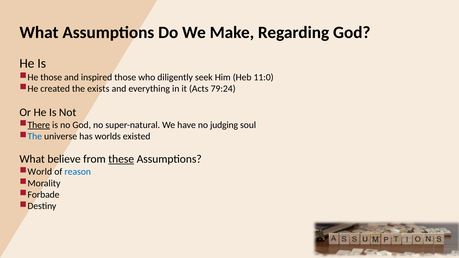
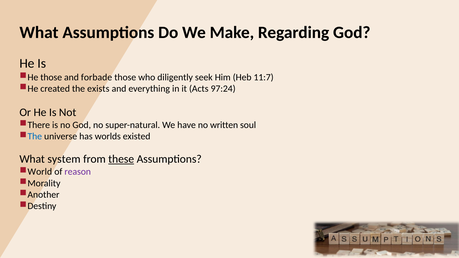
inspired: inspired -> forbade (97, 77)
11:0: 11:0 -> 11:7 (264, 77)
79:24: 79:24 -> 97:24 (223, 89)
There underline: present -> none (39, 125)
judging: judging -> written (224, 125)
believe: believe -> system (64, 159)
reason colour: blue -> purple (78, 172)
Forbade: Forbade -> Another (43, 195)
